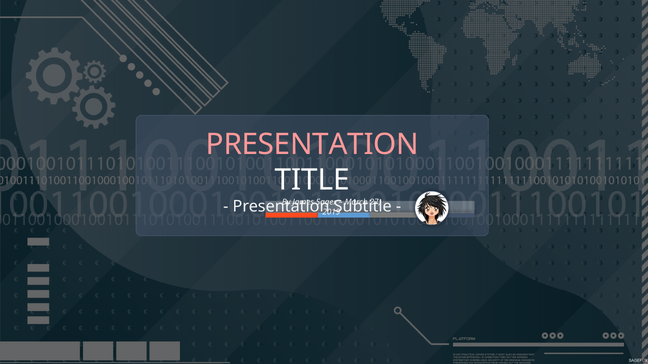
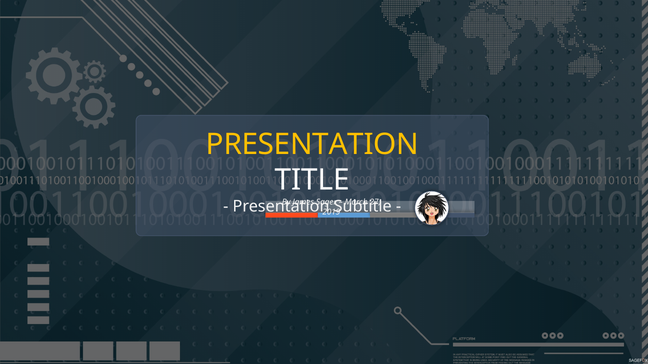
PRESENTATION colour: pink -> yellow (312, 144)
